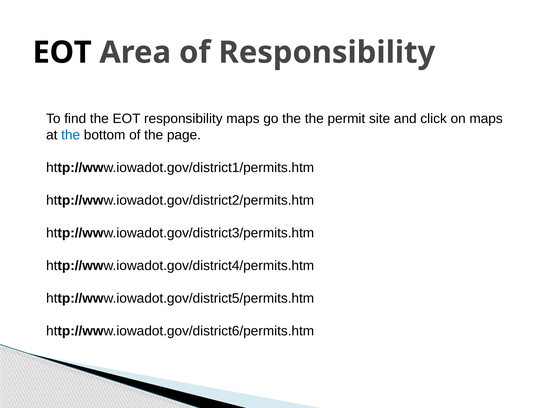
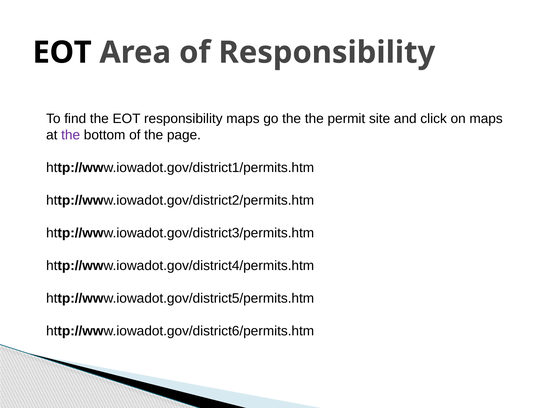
the colour: blue -> purple (71, 135)
